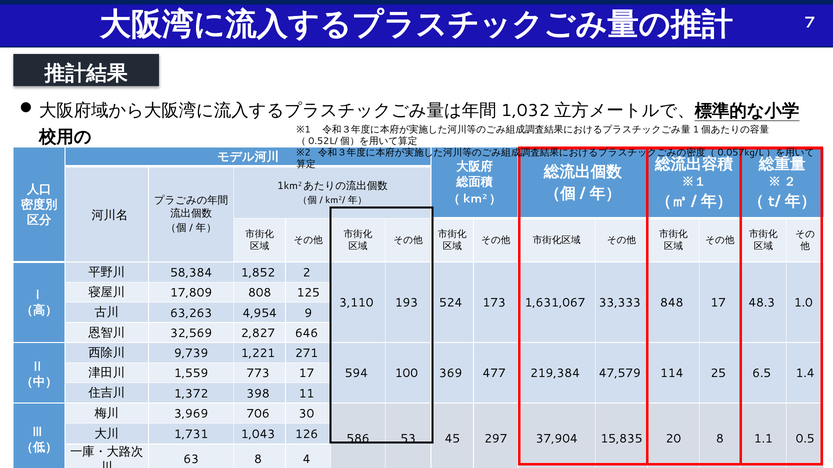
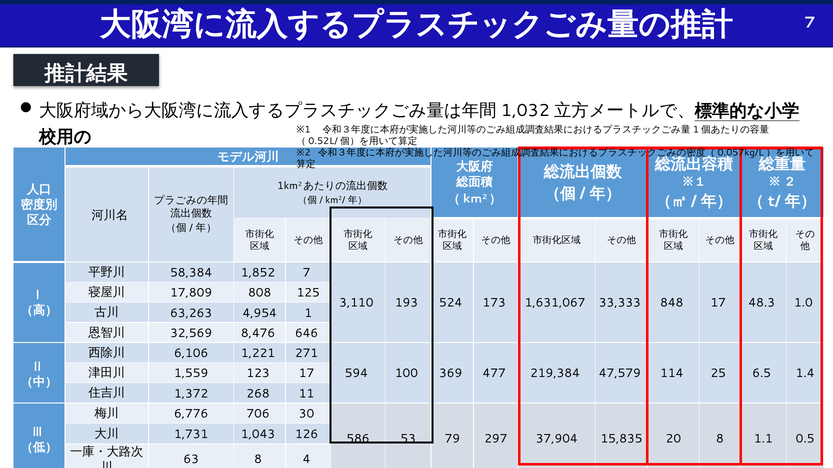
1,852 2: 2 -> 7 (307, 273)
9: 9 -> 1 (308, 313)
2,827: 2,827 -> 8,476 (258, 334)
9,739: 9,739 -> 6,106 (191, 354)
773: 773 -> 123 (258, 374)
398: 398 -> 268 (258, 394)
3,969: 3,969 -> 6,776 (191, 414)
45: 45 -> 79 (452, 439)
